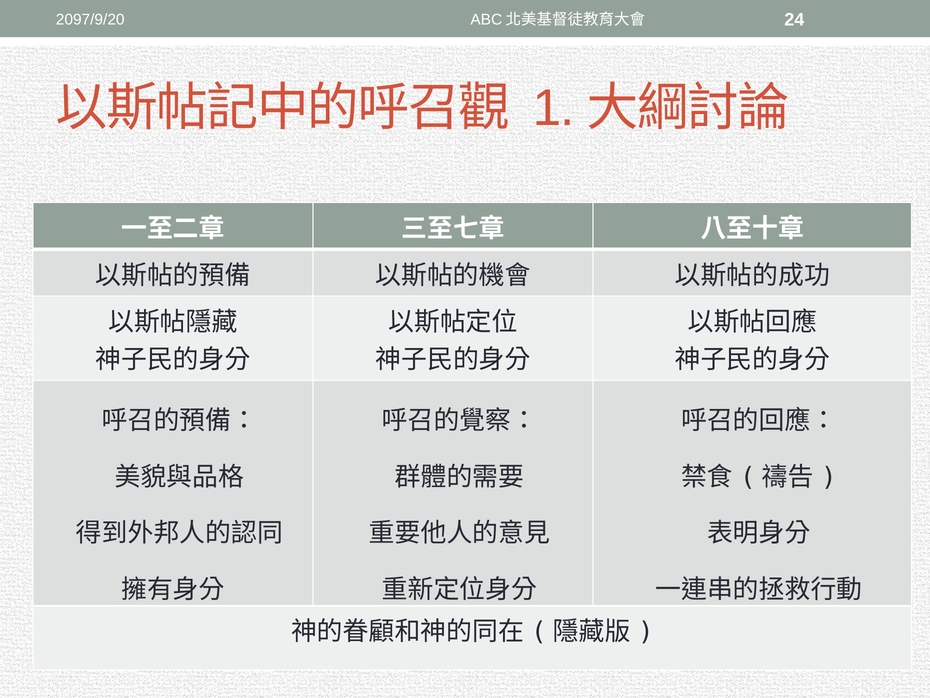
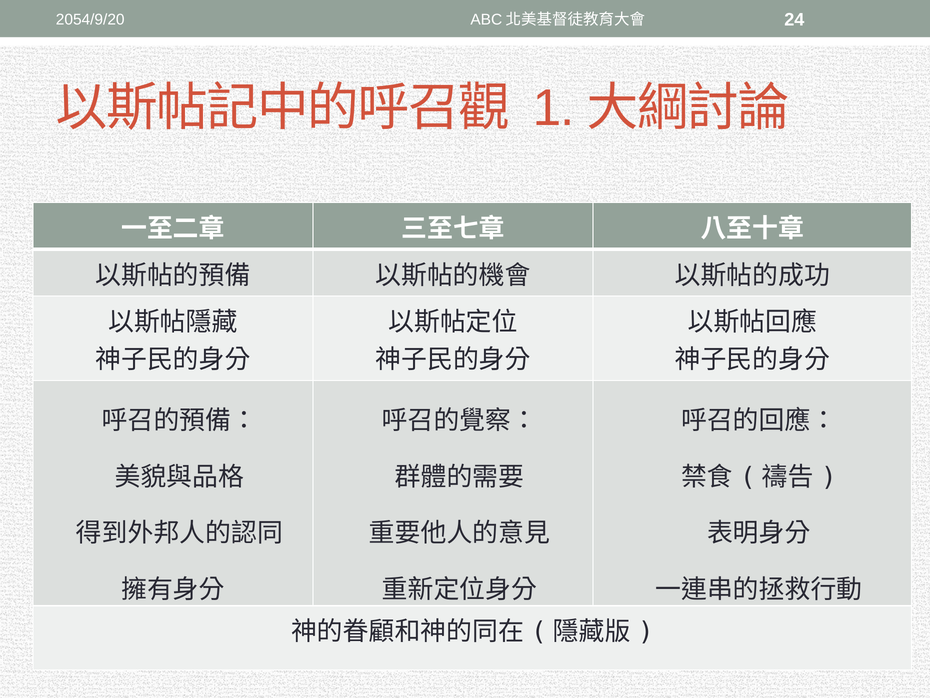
2097/9/20: 2097/9/20 -> 2054/9/20 (90, 20)
